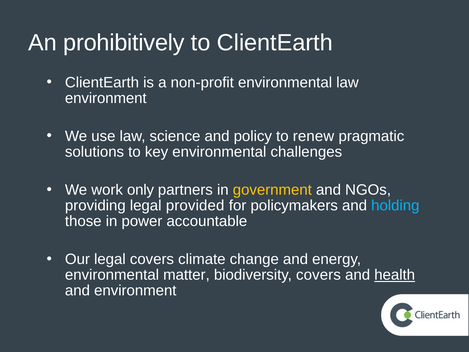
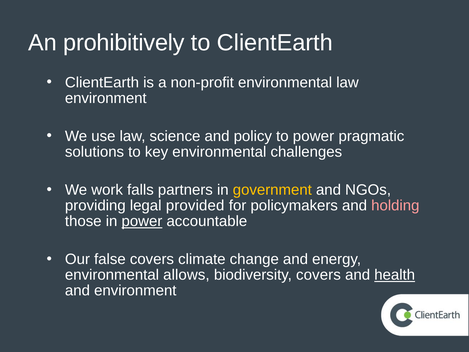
to renew: renew -> power (313, 136)
only: only -> falls (140, 190)
holding colour: light blue -> pink (395, 205)
power underline: none -> present (142, 221)
Our legal: legal -> false (110, 259)
matter: matter -> allows (186, 275)
